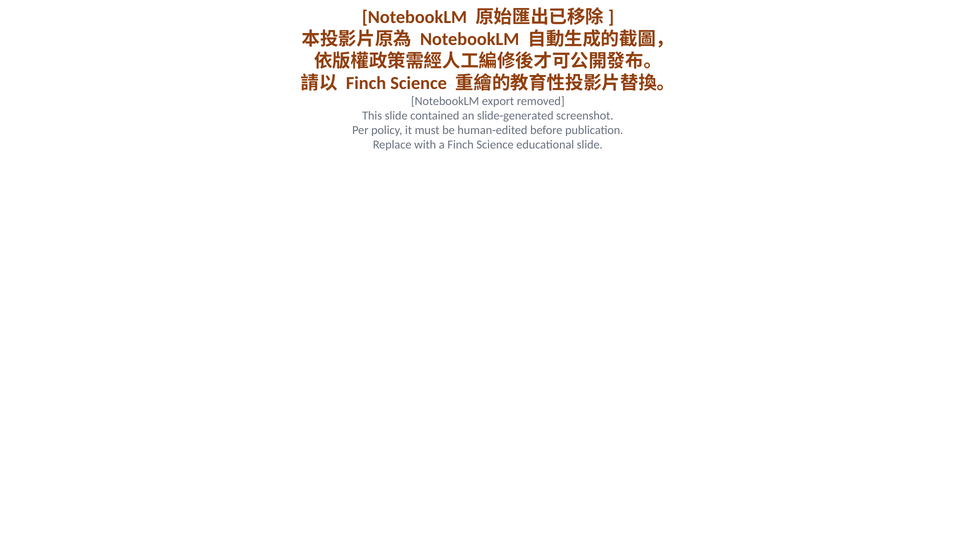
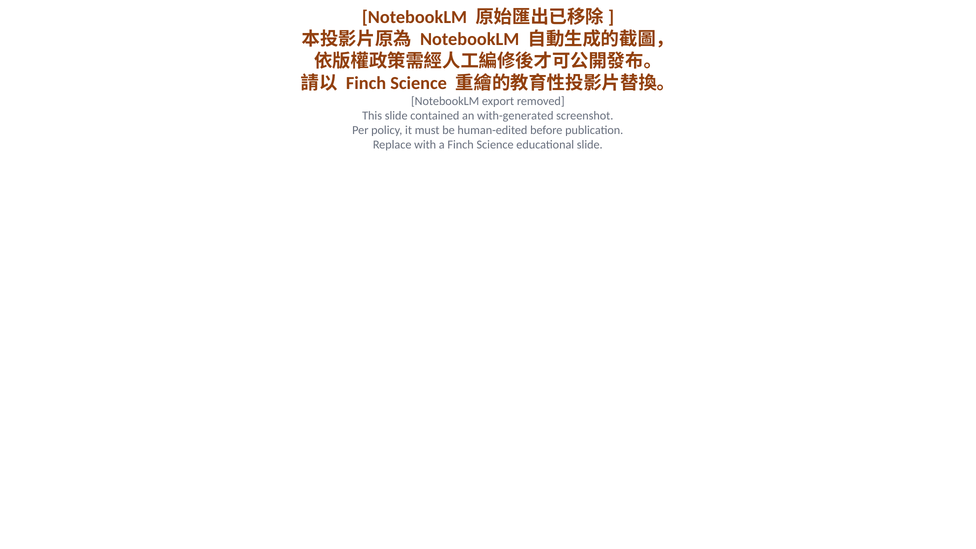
slide-generated: slide-generated -> with-generated (515, 116)
